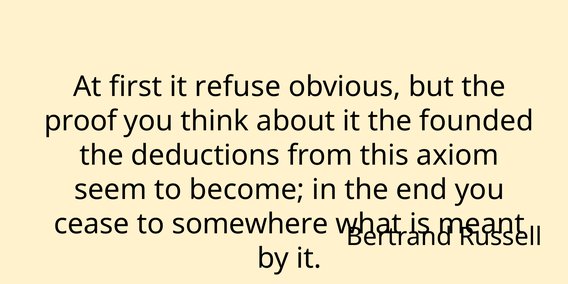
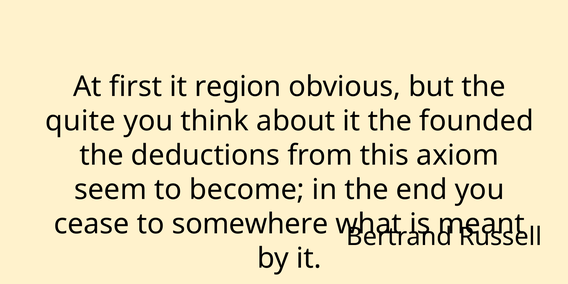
refuse: refuse -> region (238, 87)
proof: proof -> quite (80, 121)
